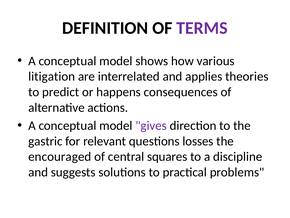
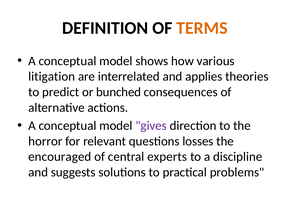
TERMS colour: purple -> orange (202, 28)
happens: happens -> bunched (119, 92)
gastric: gastric -> horror (45, 141)
squares: squares -> experts (167, 156)
